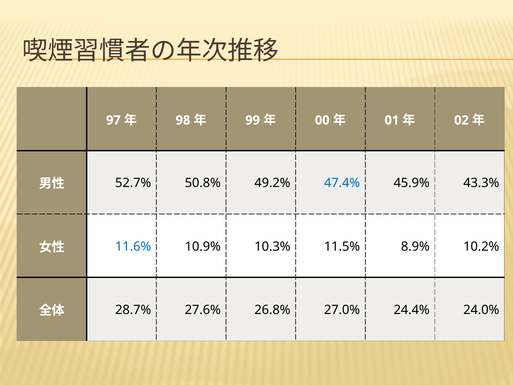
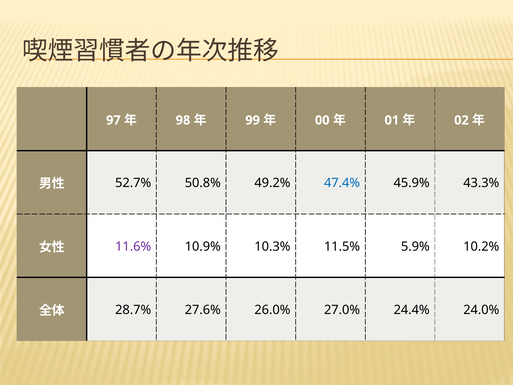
11.6% colour: blue -> purple (133, 246)
8.9%: 8.9% -> 5.9% (415, 246)
26.8%: 26.8% -> 26.0% (272, 310)
